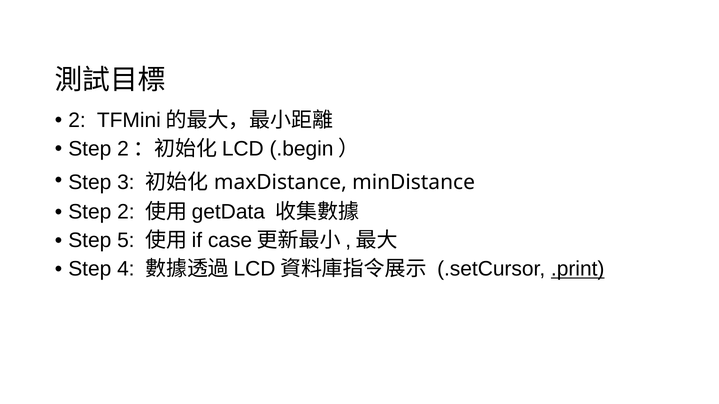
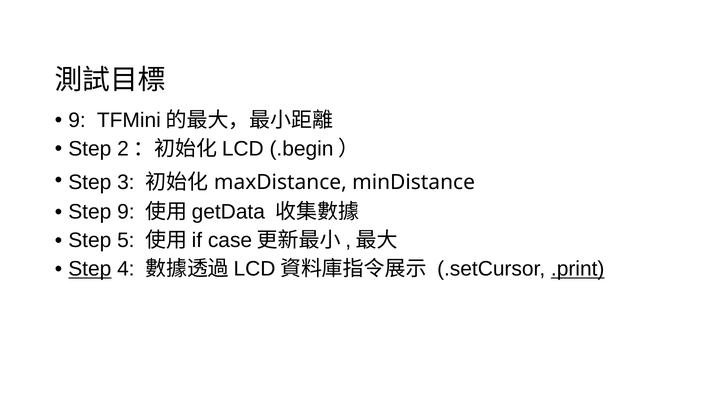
2: 2 -> 9 (77, 120)
2: 2 -> 9 (126, 212)
Step underline: none -> present (90, 269)
